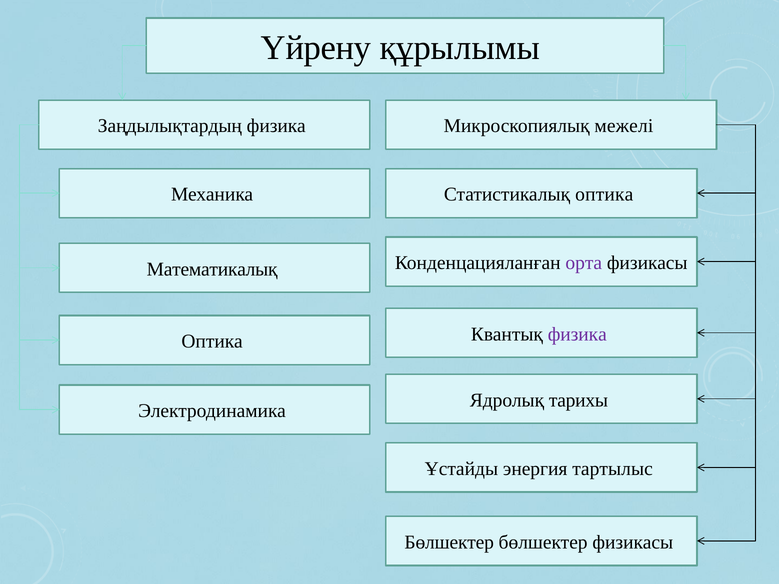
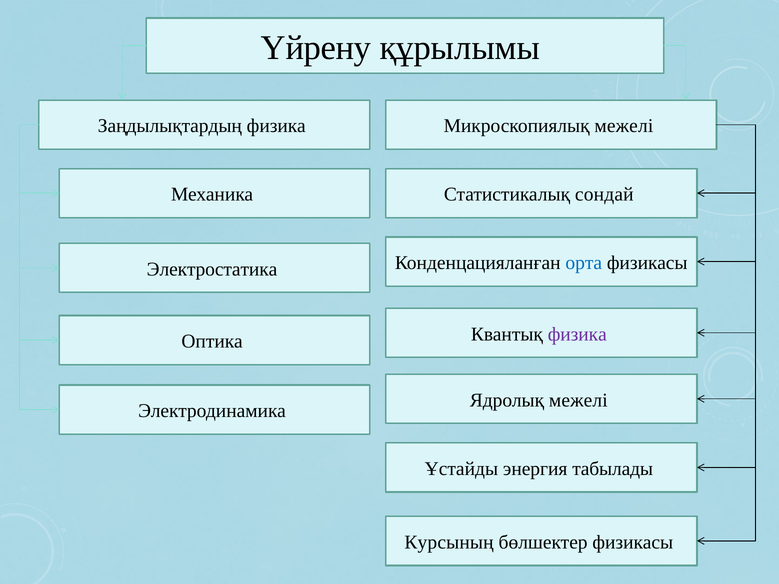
Статистикалық оптика: оптика -> сондай (604, 195)
орта colour: purple -> blue (584, 263)
Математикалық: Математикалық -> Электростатика (212, 269)
Ядролық тарихы: тарихы -> межелі (578, 400)
тартылыс: тартылыс -> табылады (613, 469)
Бөлшектер: Бөлшектер -> Курсының (449, 542)
